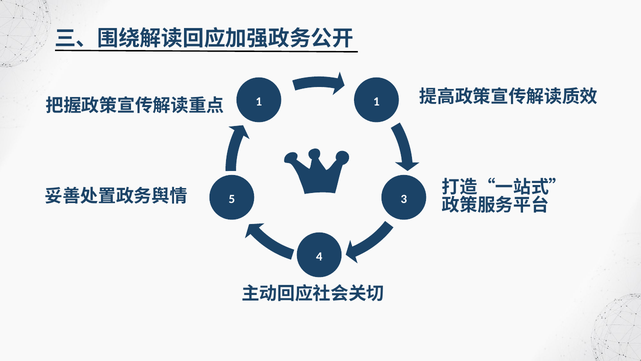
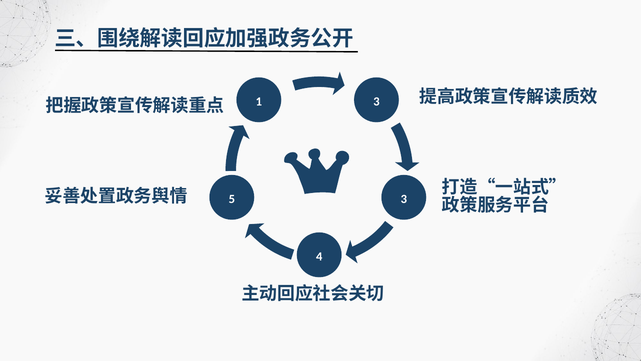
1 1: 1 -> 3 (376, 101)
